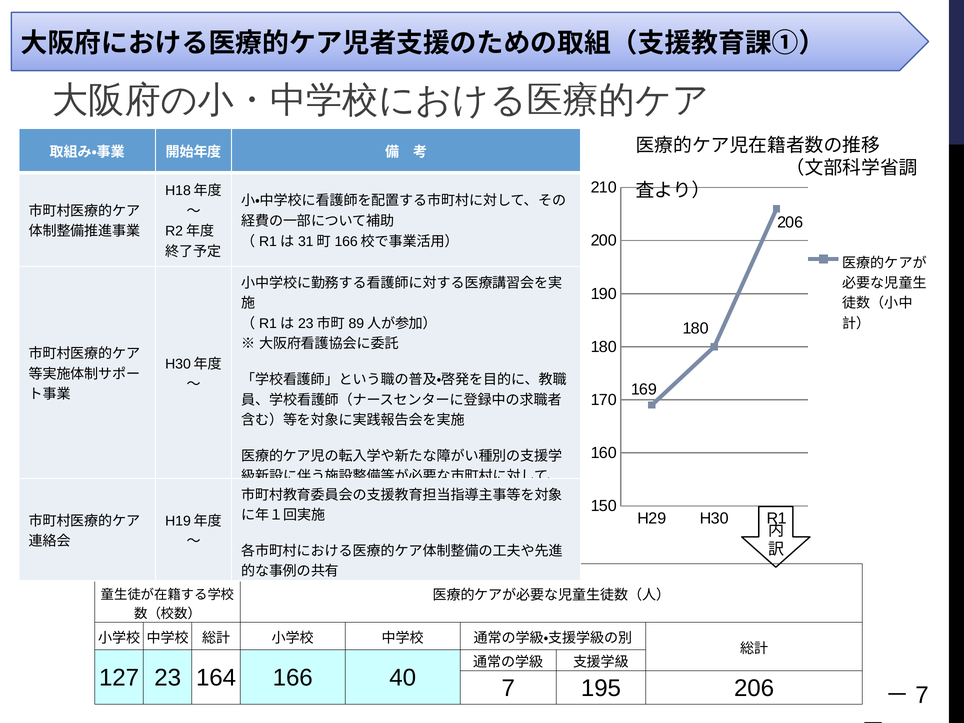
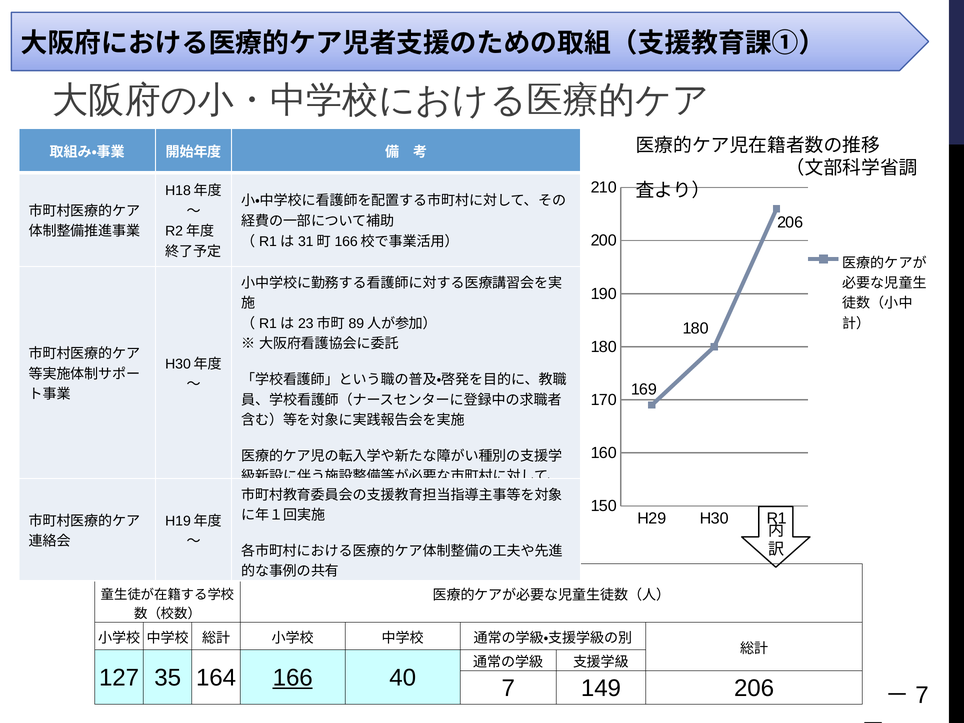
23: 23 -> 35 (168, 678)
166 underline: none -> present (293, 678)
195: 195 -> 149 (601, 688)
